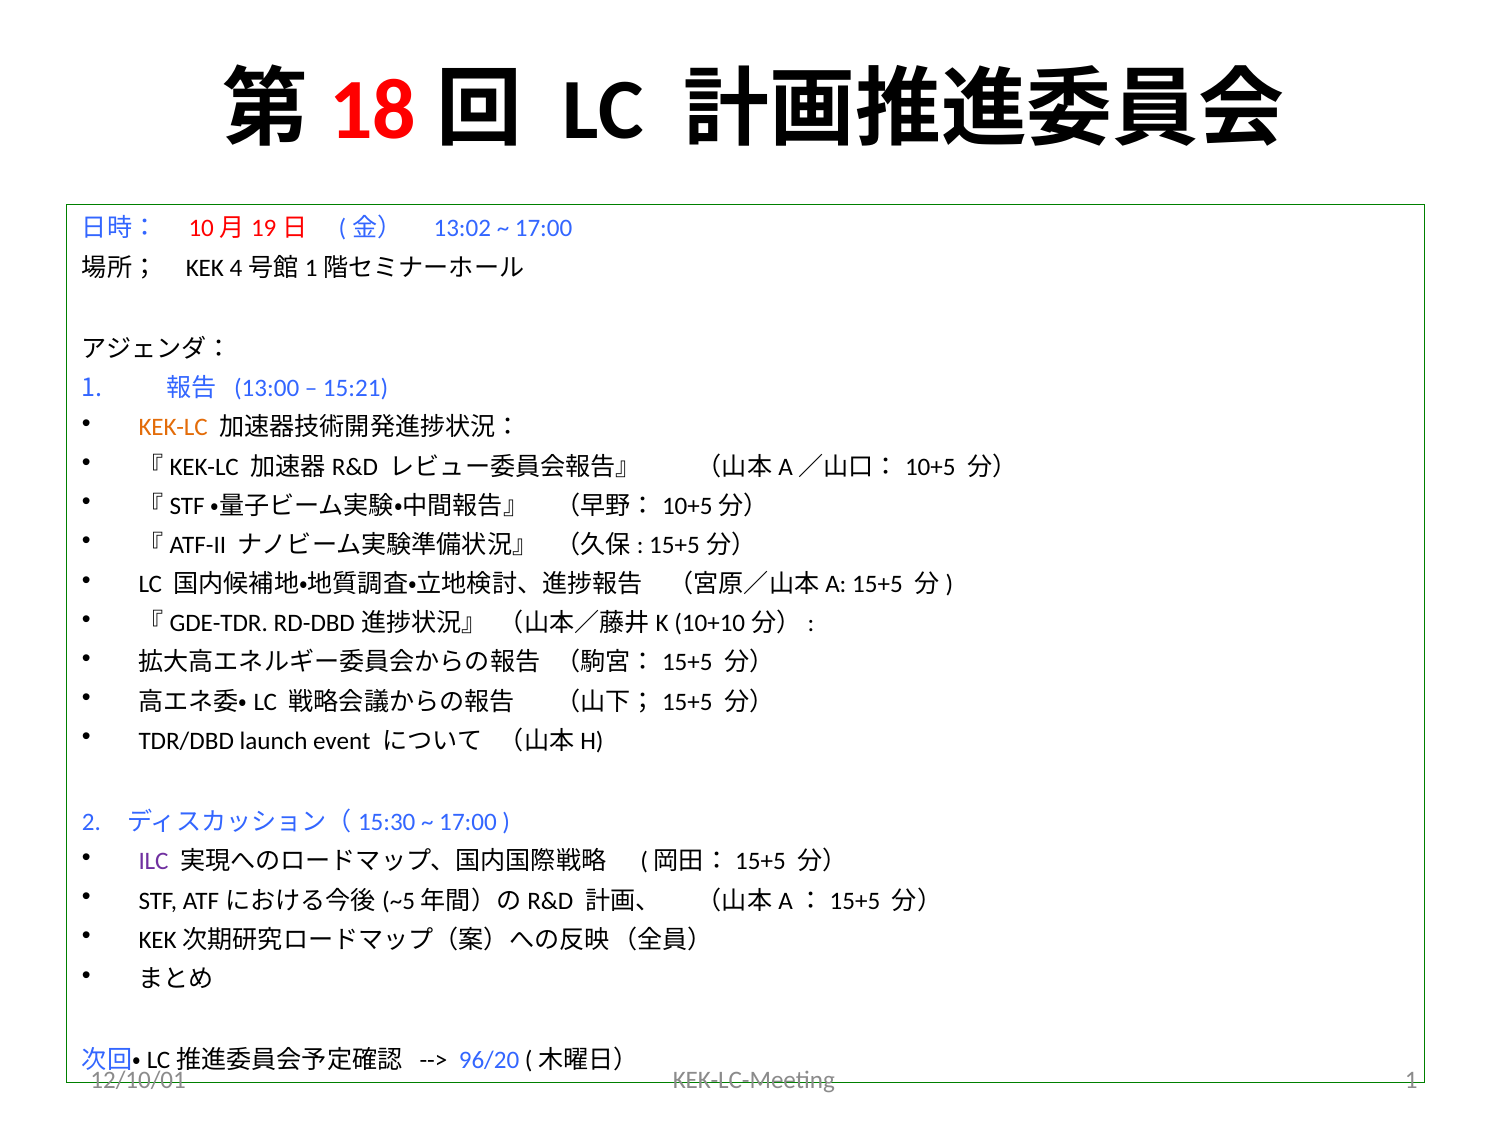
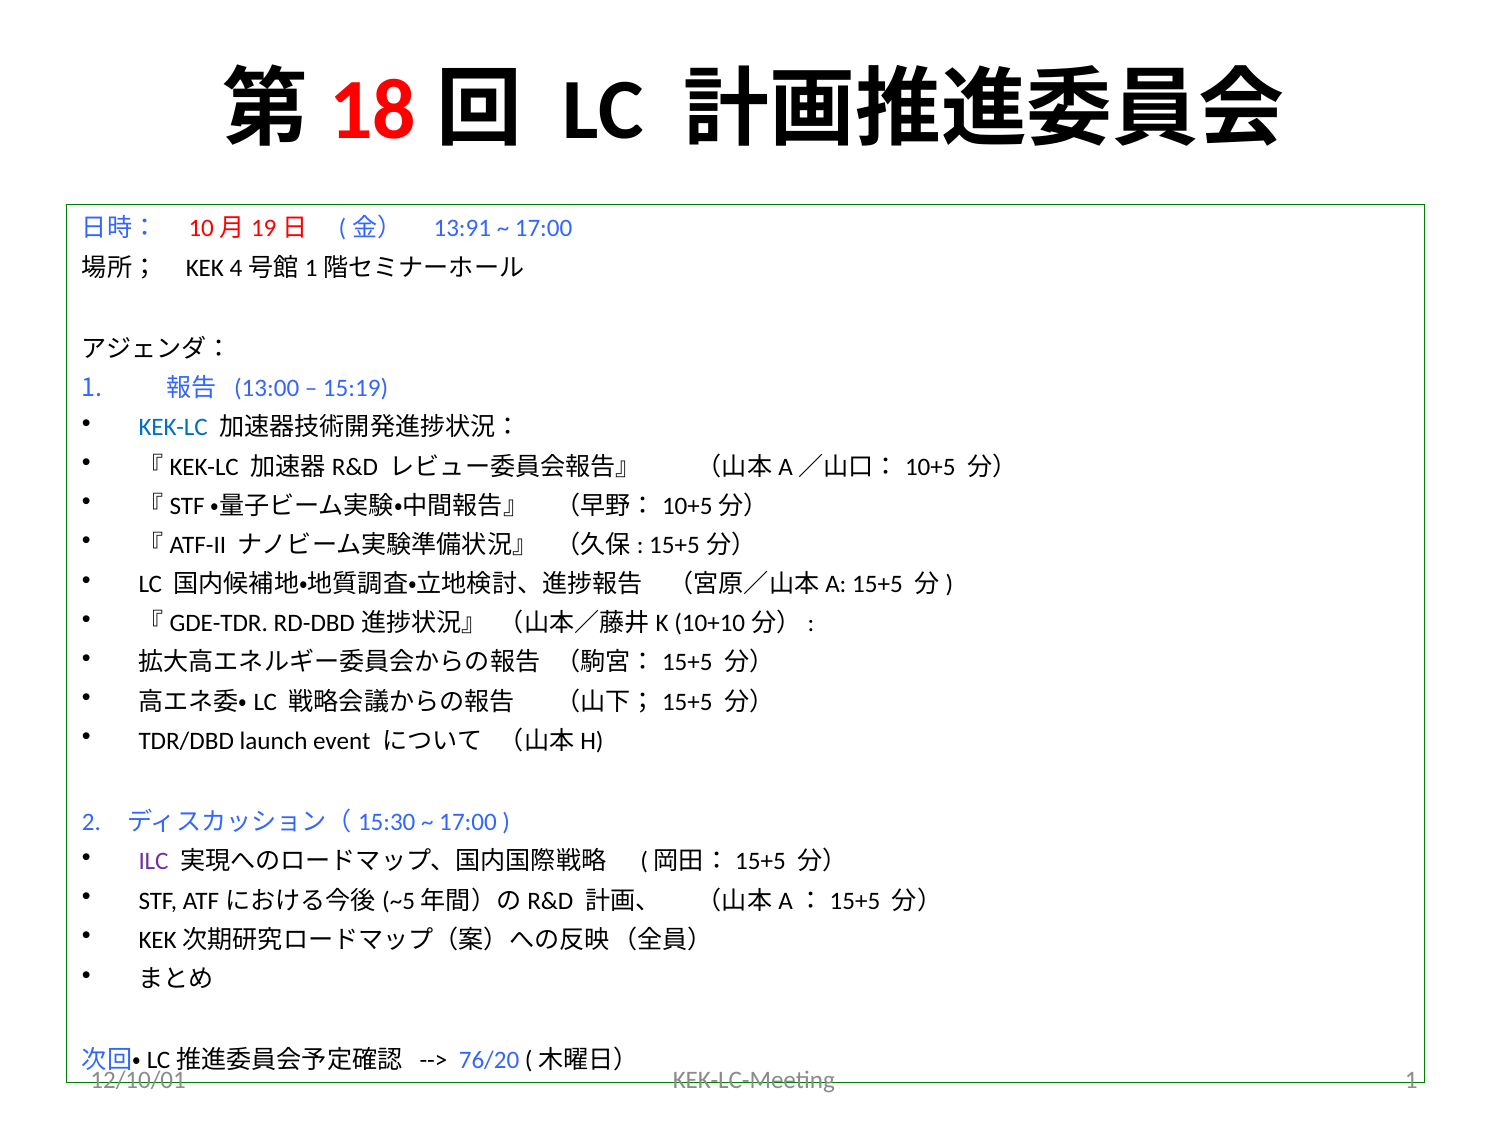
13:02: 13:02 -> 13:91 (462, 229)
15:21: 15:21 -> 15:19 (356, 388)
KEK-LC colour: orange -> blue (173, 428)
96/20: 96/20 -> 76/20 (489, 1061)
